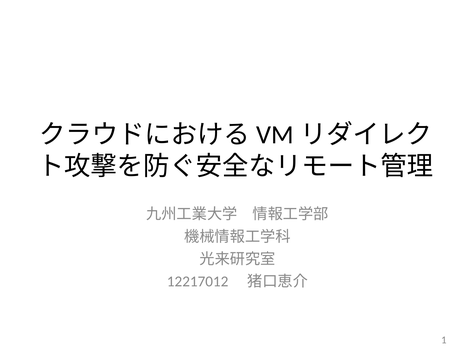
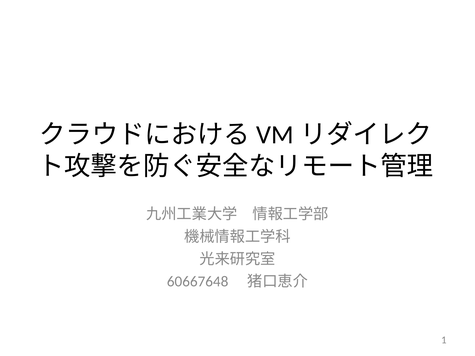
12217012: 12217012 -> 60667648 (198, 282)
